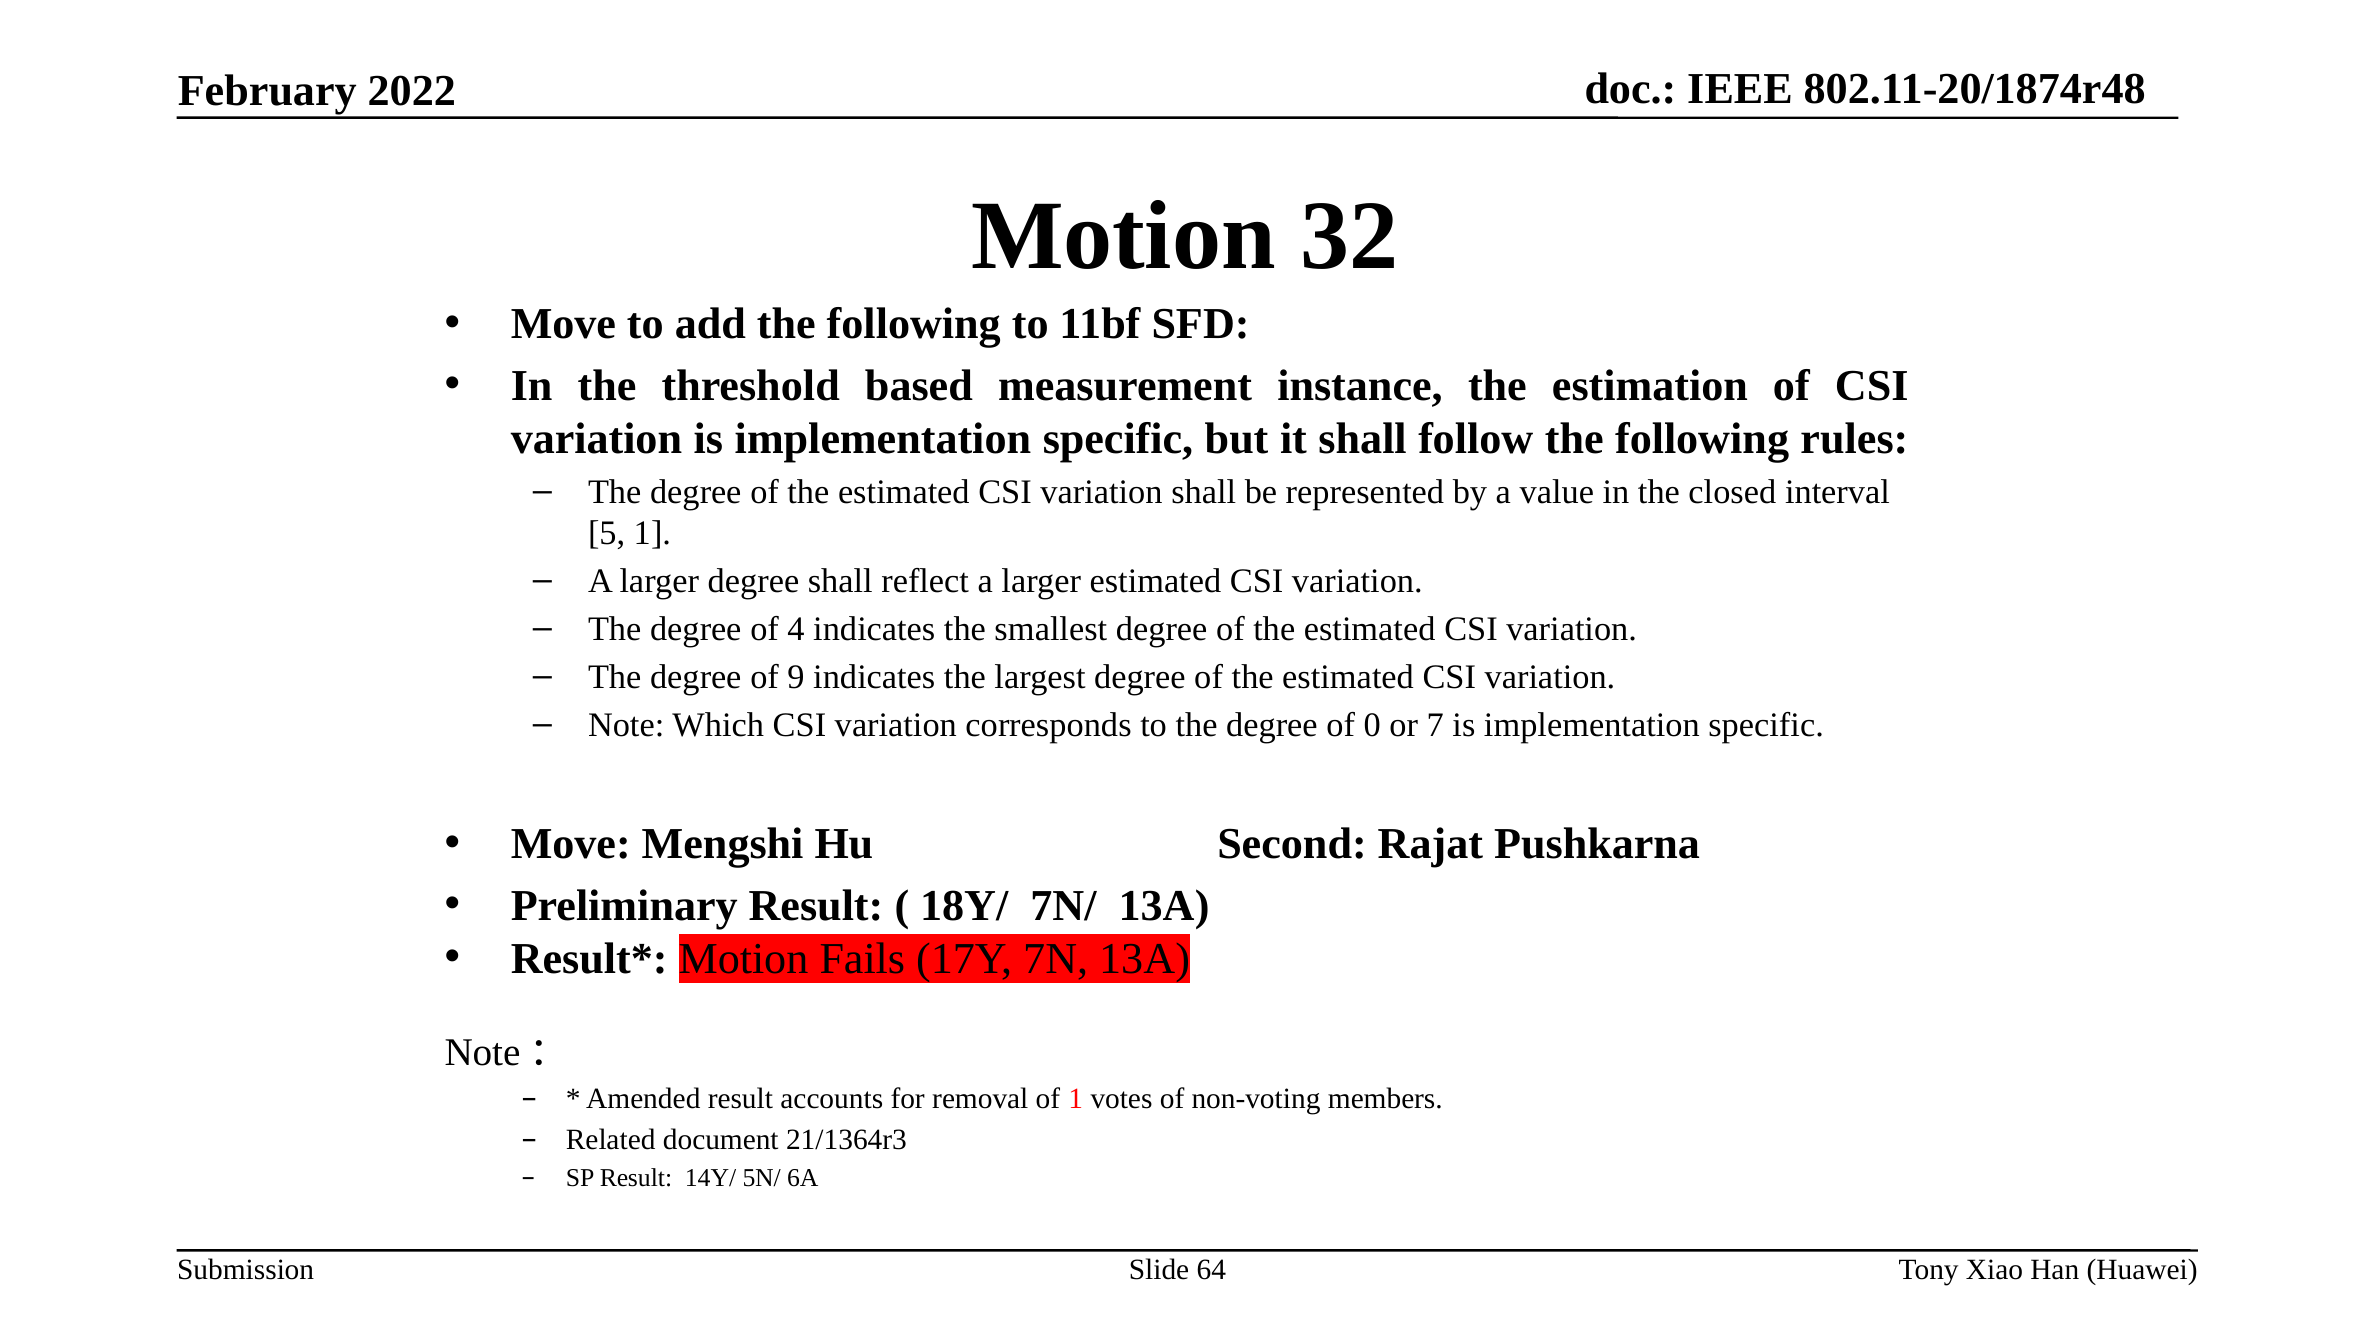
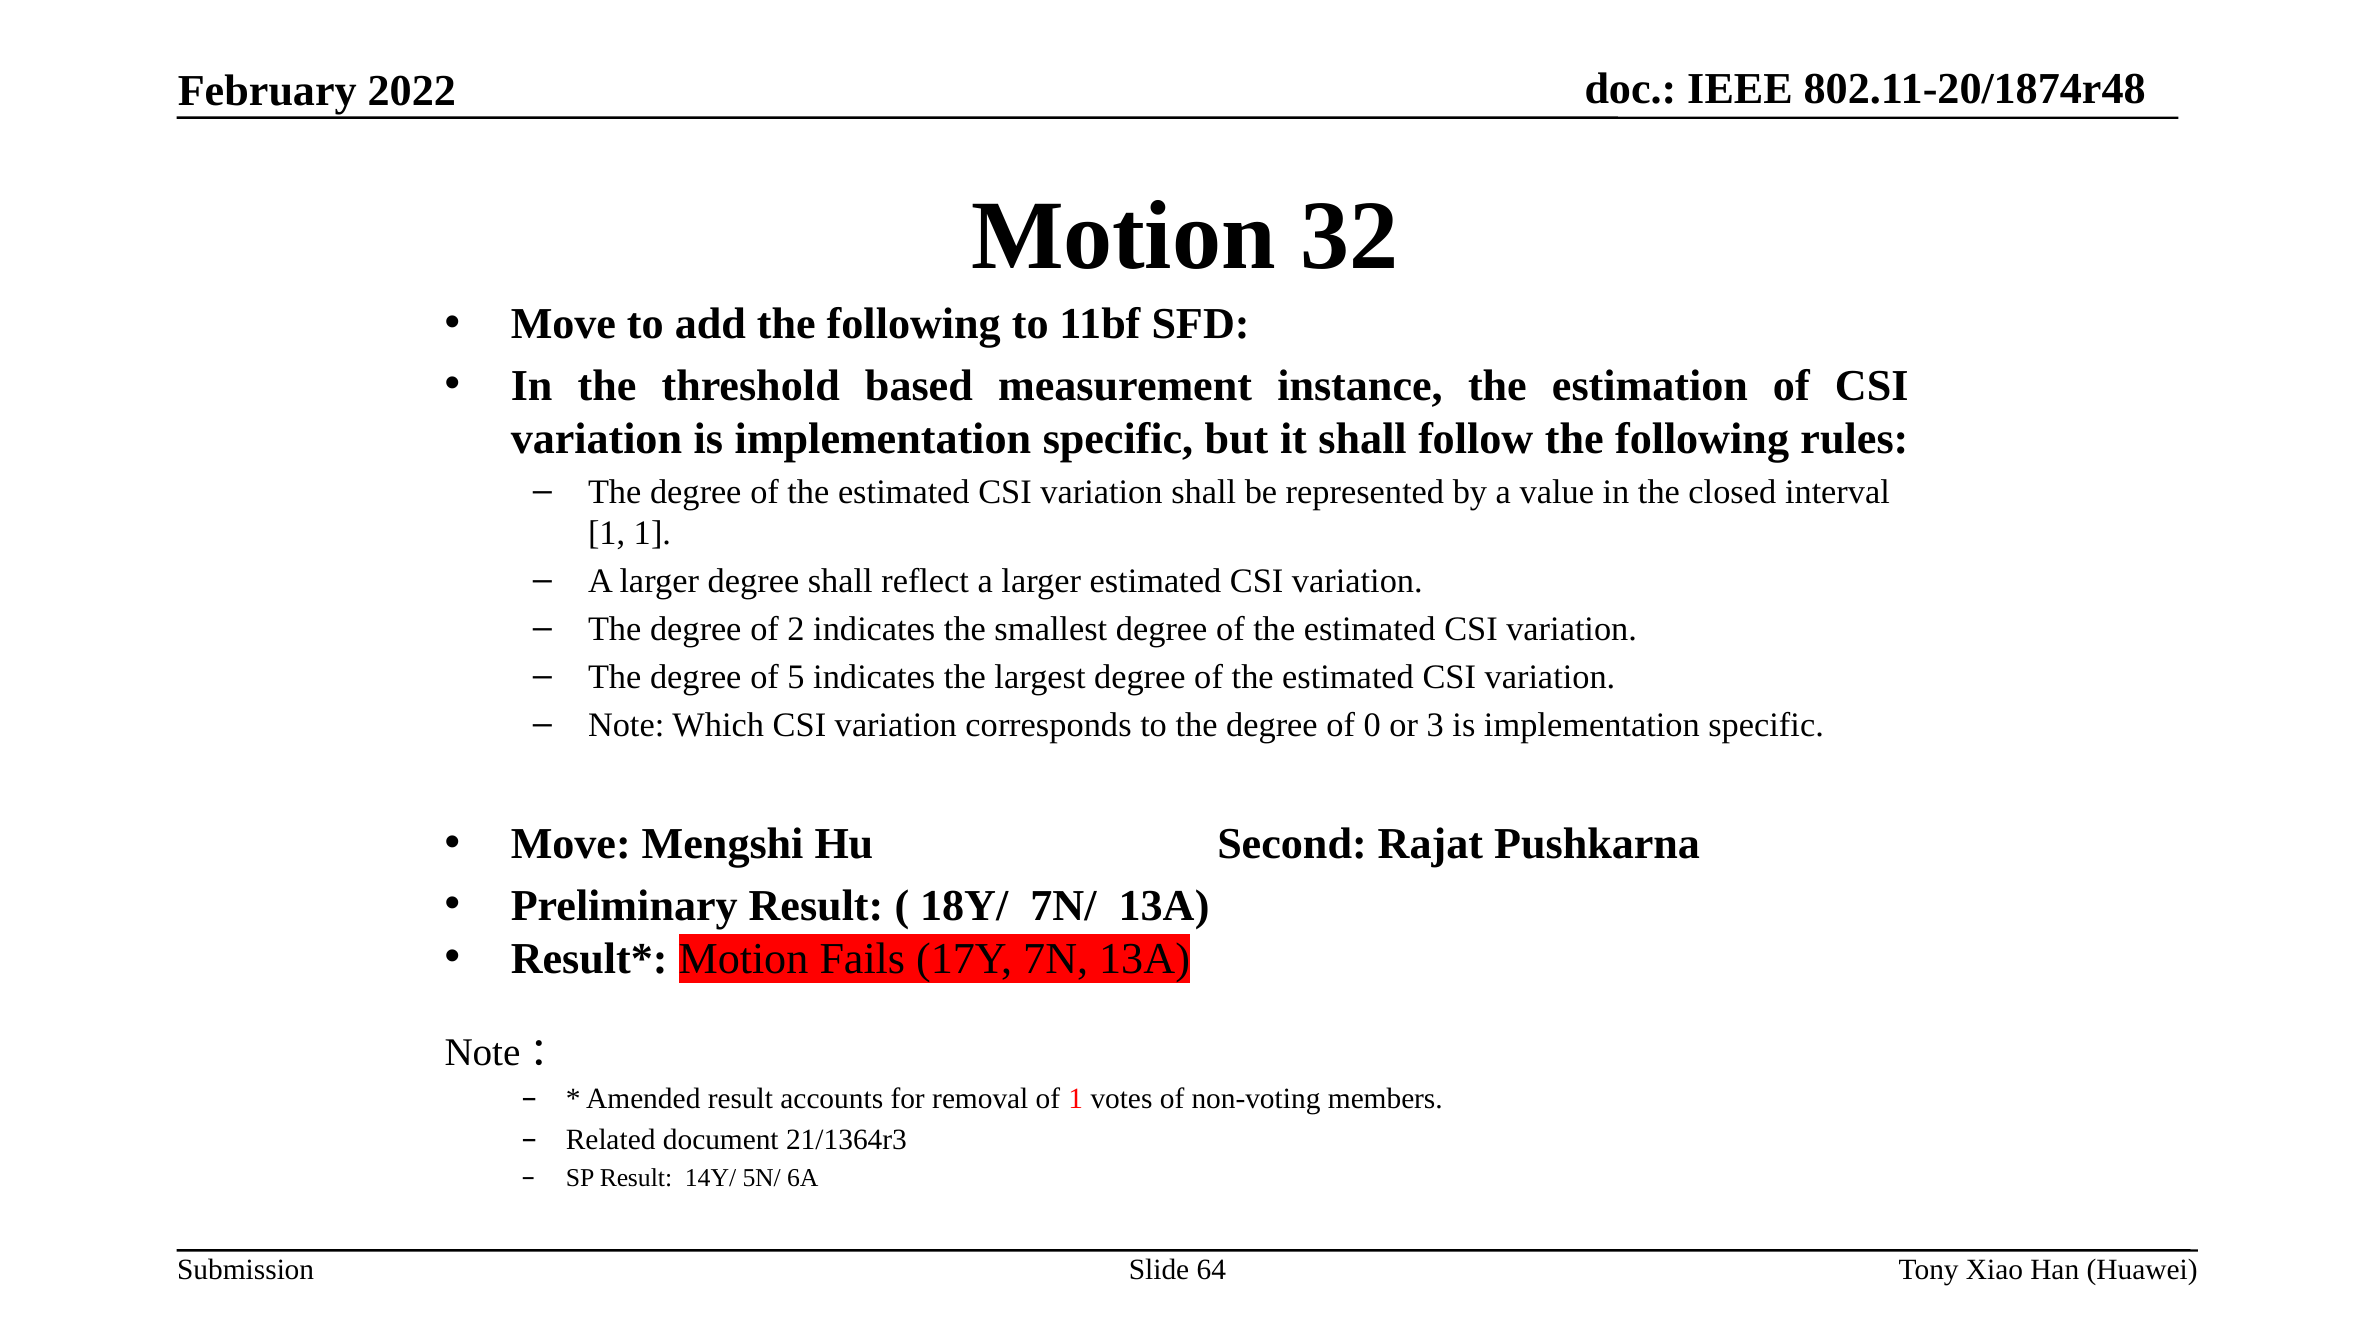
5: 5 -> 1 (607, 533)
4: 4 -> 2 (796, 630)
9: 9 -> 5 (796, 678)
7: 7 -> 3 (1435, 726)
